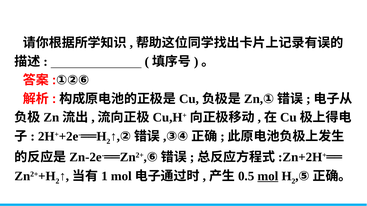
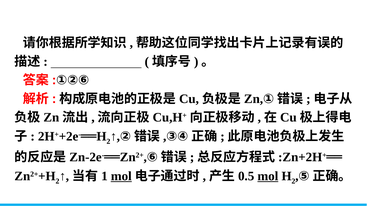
mol underline: none -> present (121, 177)
